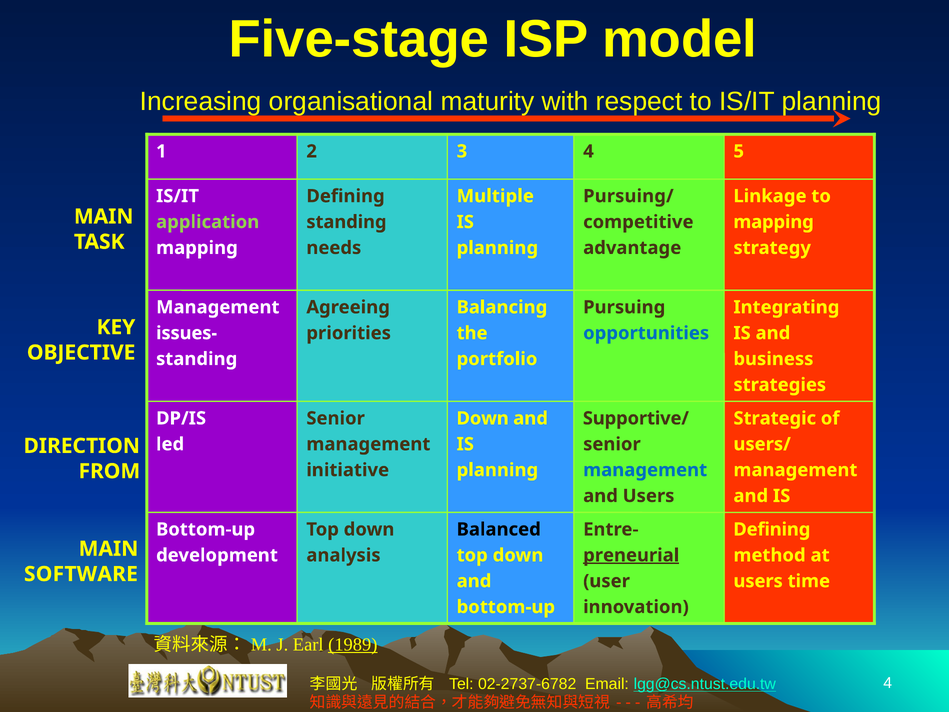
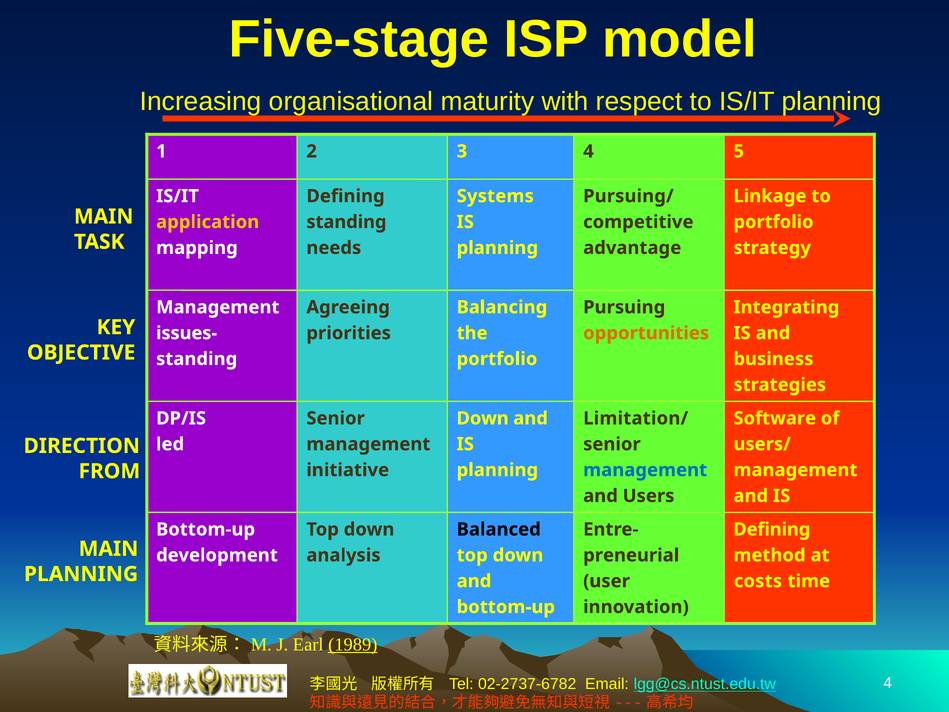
Multiple: Multiple -> Systems (495, 196)
application colour: light green -> yellow (208, 222)
mapping: mapping -> portfolio (773, 222)
opportunities colour: blue -> orange (646, 333)
Supportive/: Supportive/ -> Limitation/ (636, 418)
Strategic: Strategic -> Software (775, 418)
preneurial underline: present -> none (631, 555)
SOFTWARE: SOFTWARE -> PLANNING (81, 574)
users: users -> costs (758, 581)
